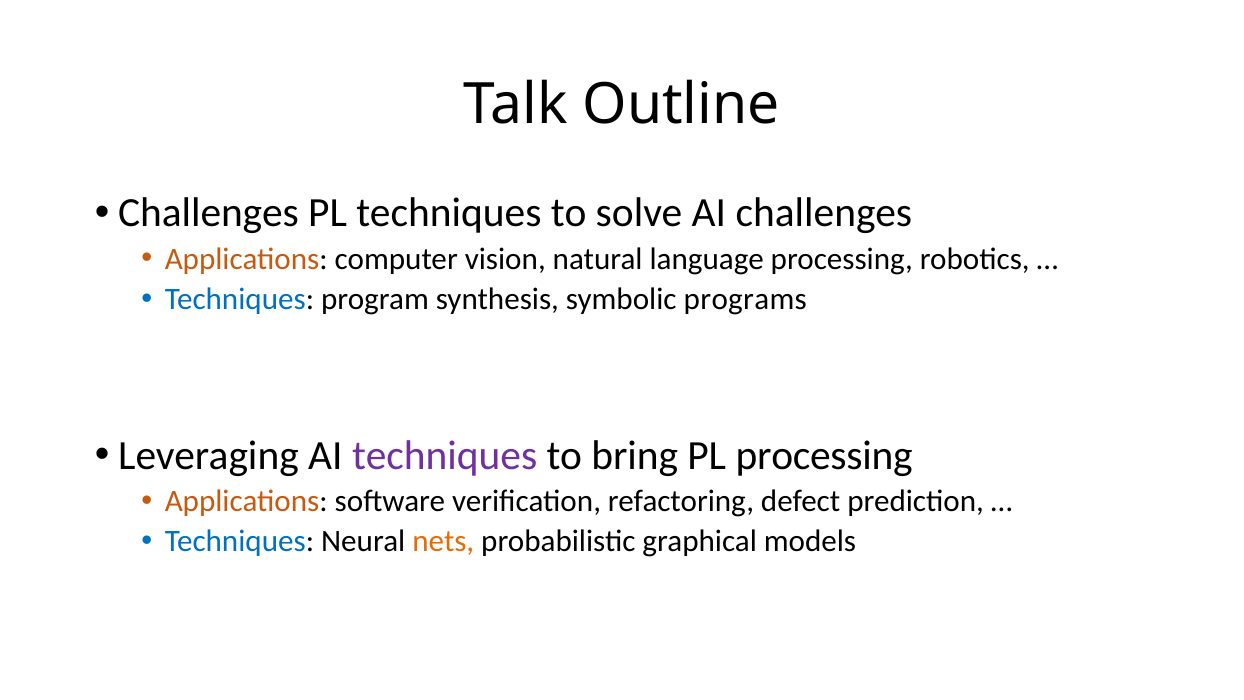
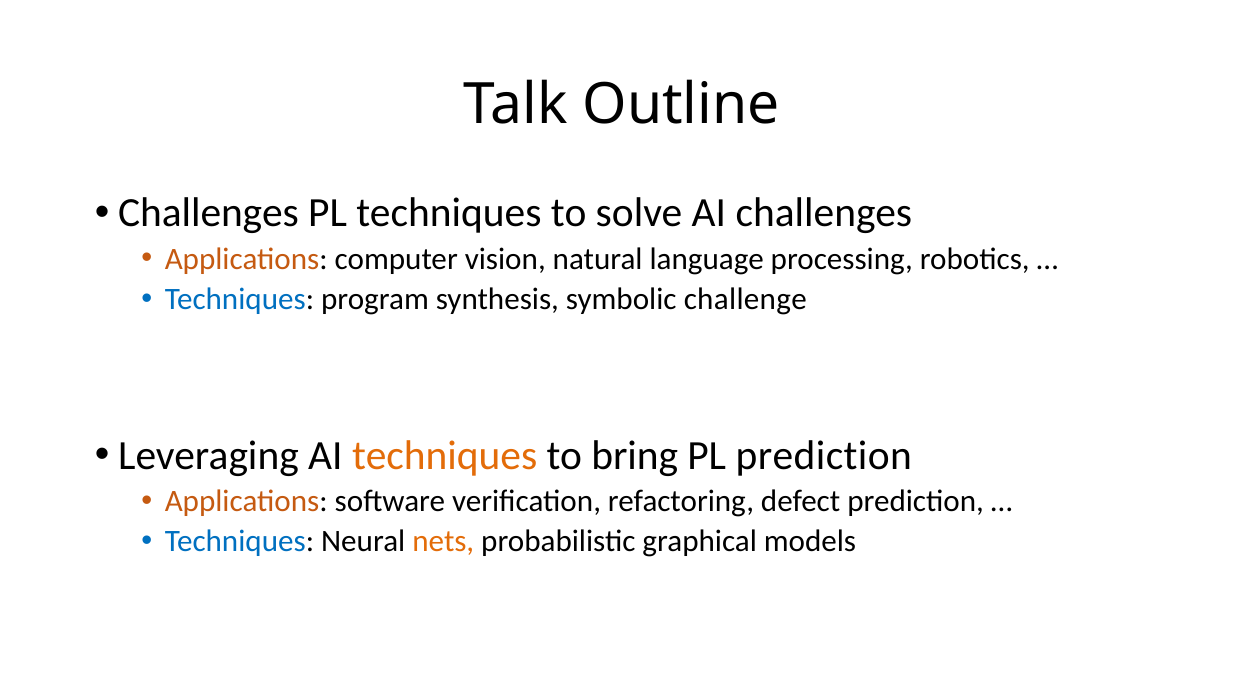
programs: programs -> challenge (745, 299)
techniques colour: purple -> orange (445, 455)
PL processing: processing -> prediction (824, 455)
